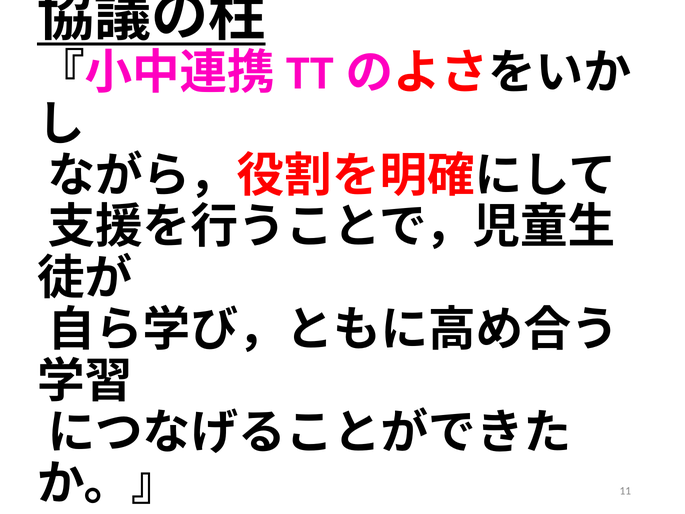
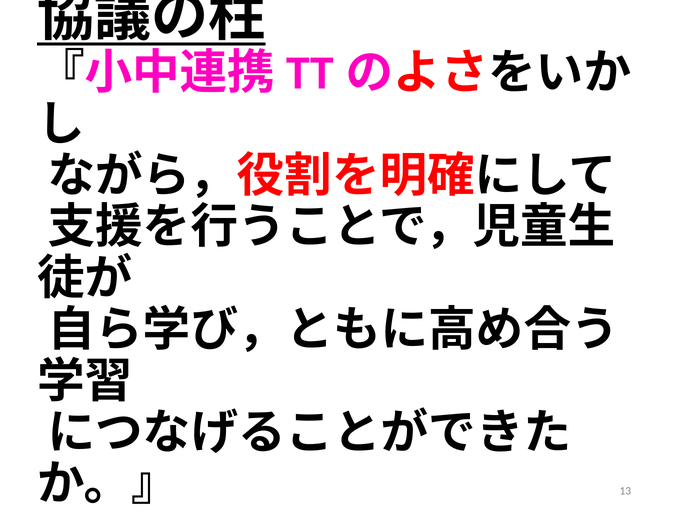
11: 11 -> 13 (625, 491)
